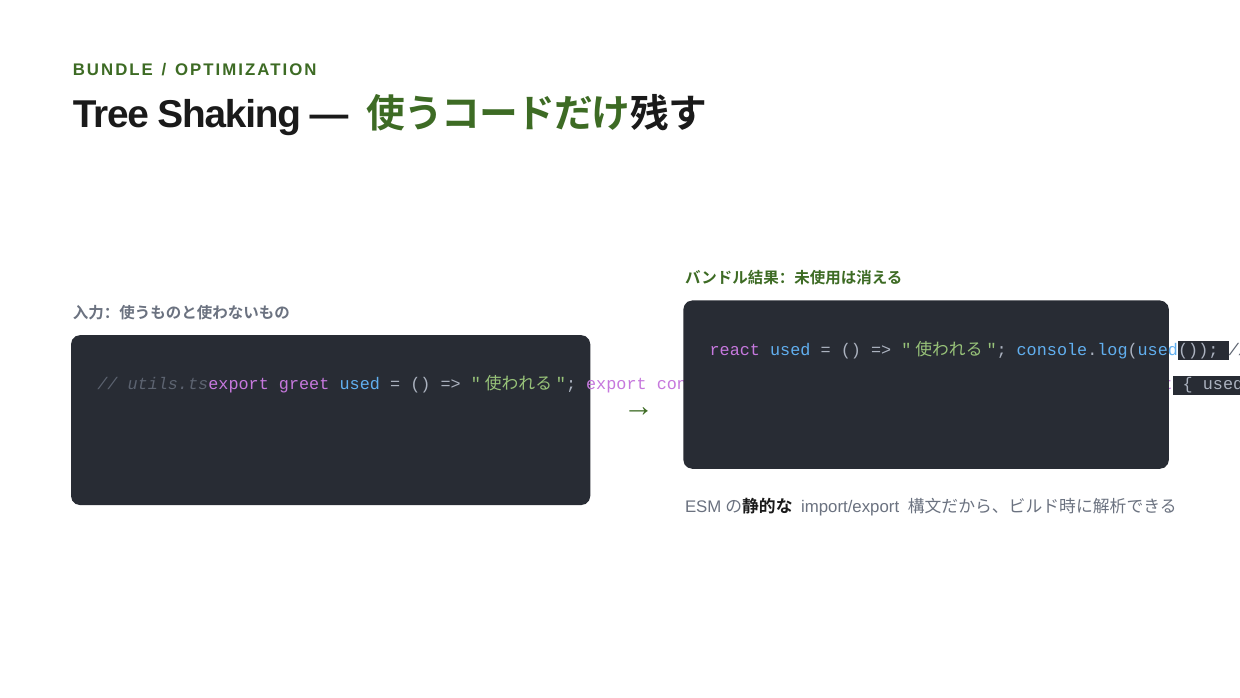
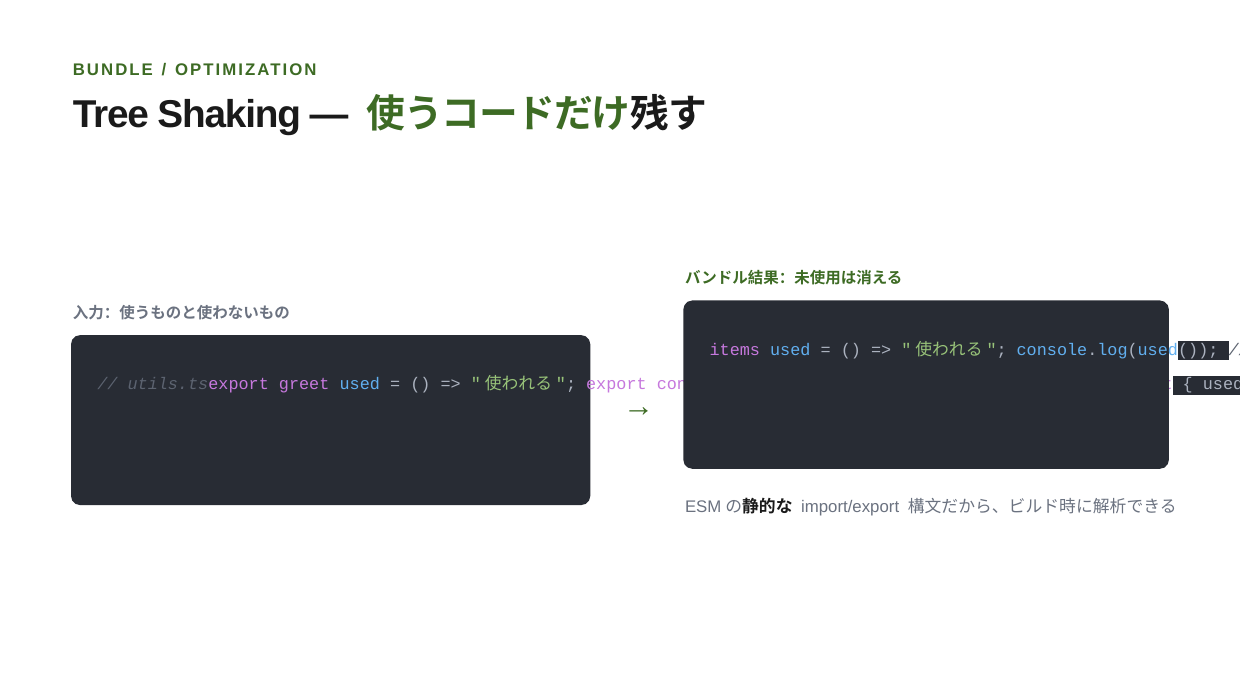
react: react -> items (735, 349)
